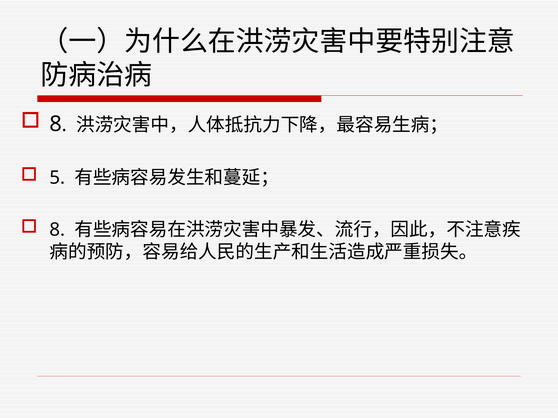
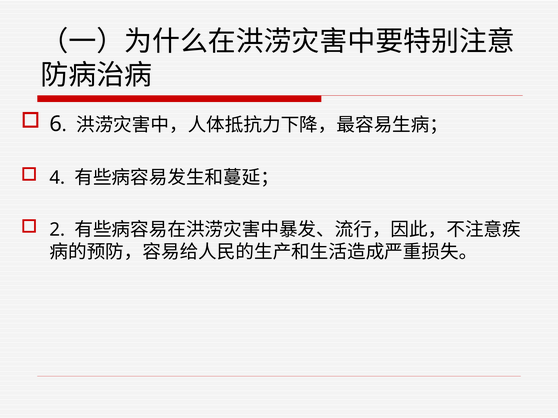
8: 8 -> 6 (56, 124)
5: 5 -> 4 (57, 178)
8: 8 -> 2 (57, 230)
